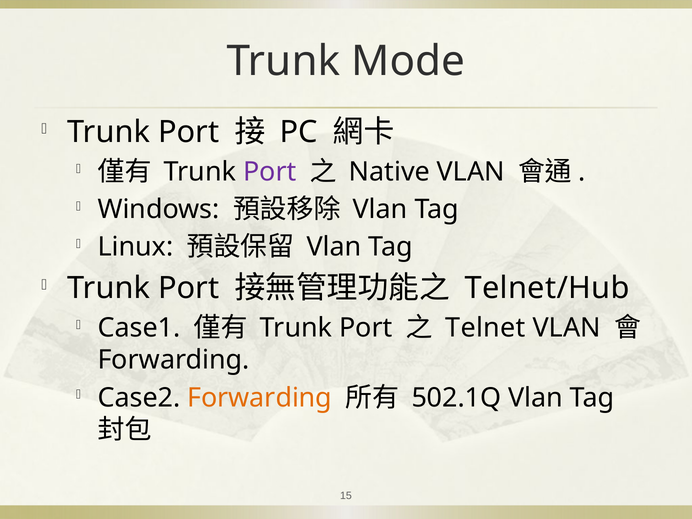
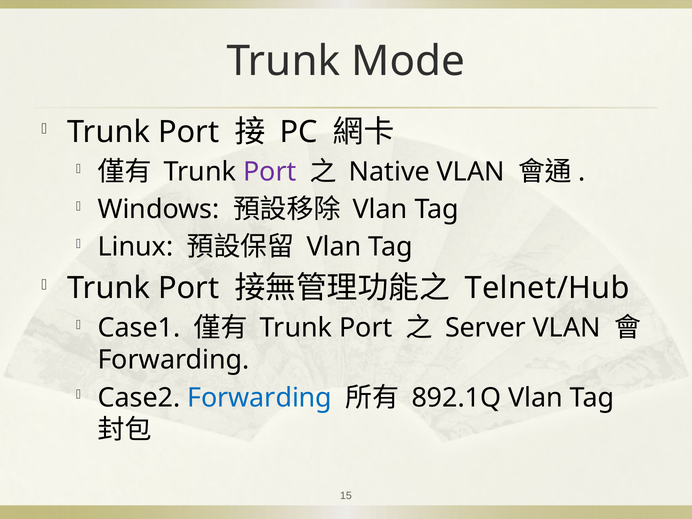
Telnet: Telnet -> Server (485, 328)
Forwarding colour: orange -> blue (260, 398)
502.1Q: 502.1Q -> 892.1Q (456, 398)
